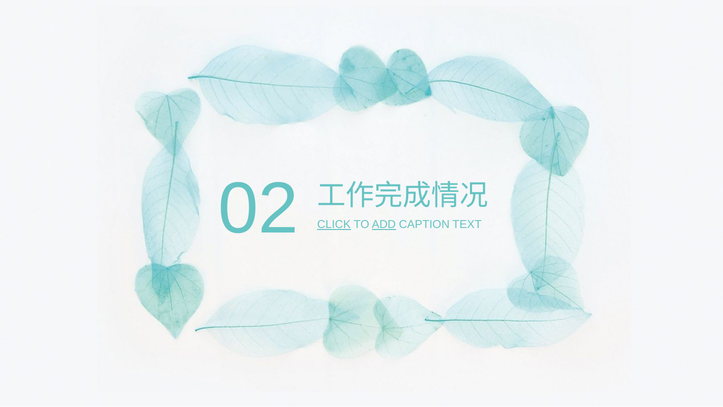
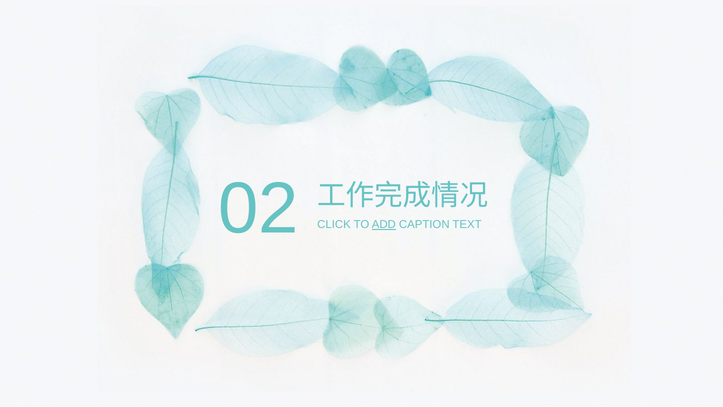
CLICK underline: present -> none (334, 224)
